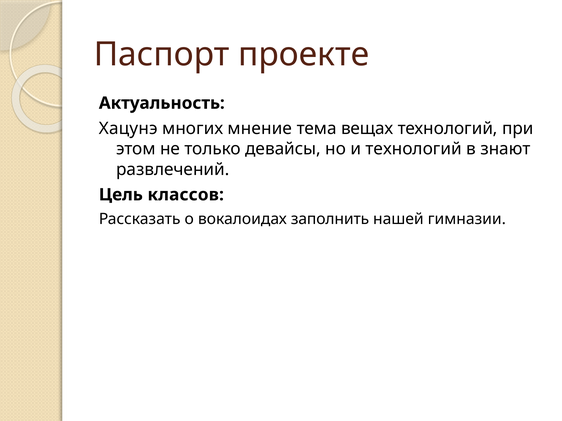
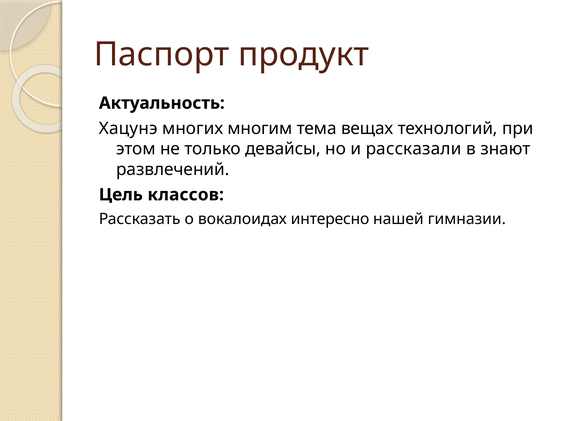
проекте: проекте -> продукт (304, 54)
мнение: мнение -> многим (260, 129)
и технологий: технологий -> рассказали (414, 149)
заполнить: заполнить -> интересно (330, 219)
